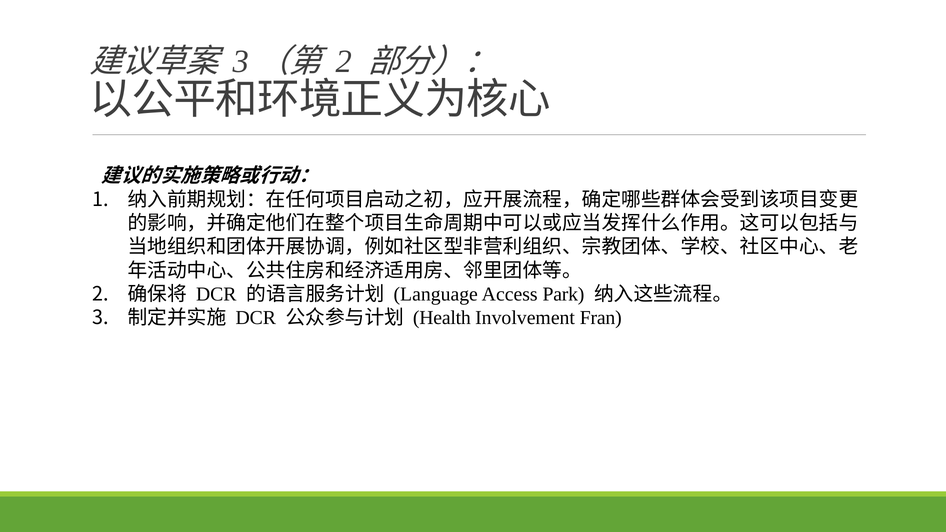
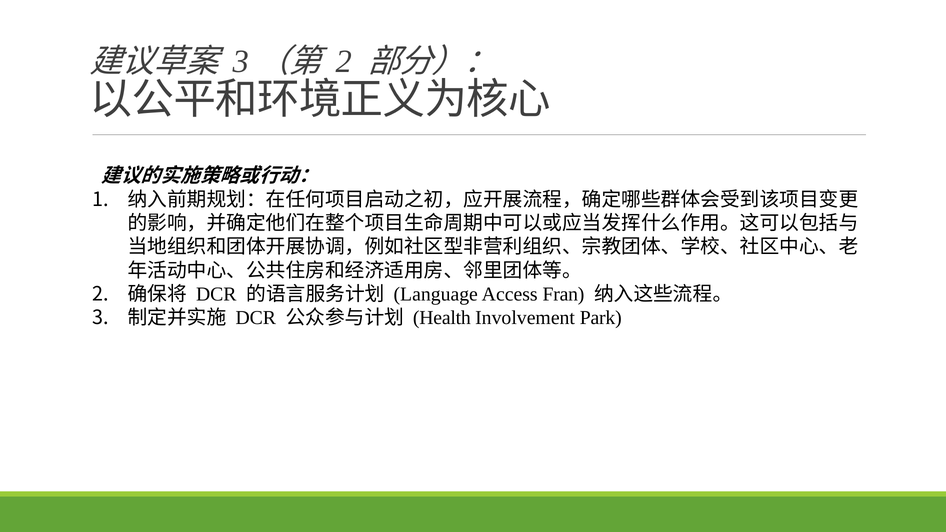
Park: Park -> Fran (563, 294)
Fran: Fran -> Park (601, 318)
